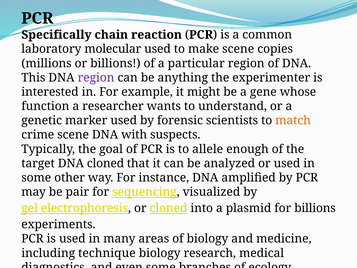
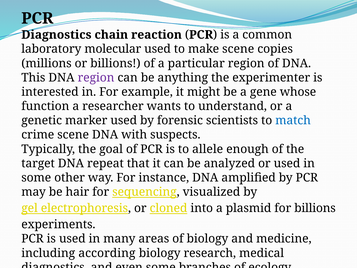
Specifically: Specifically -> Diagnostics (56, 35)
match colour: orange -> blue (293, 120)
DNA cloned: cloned -> repeat (105, 163)
pair: pair -> hair (77, 192)
technique: technique -> according (107, 253)
